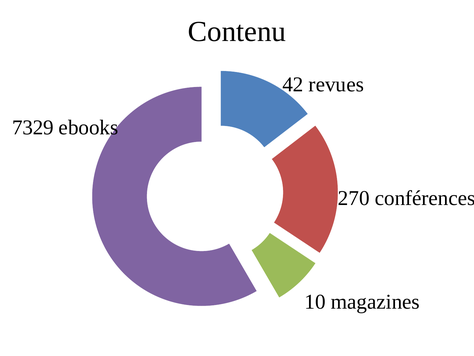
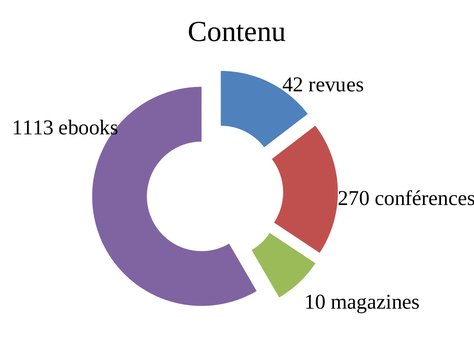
7329: 7329 -> 1113 (33, 128)
